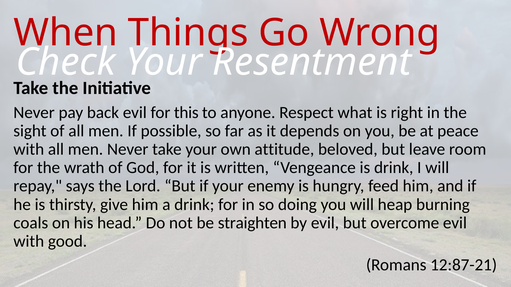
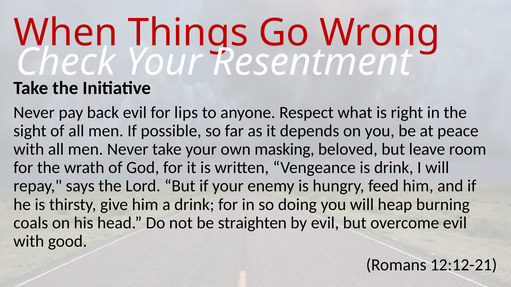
this: this -> lips (186, 113)
attitude: attitude -> masking (284, 149)
12:87-21: 12:87-21 -> 12:12-21 (464, 265)
